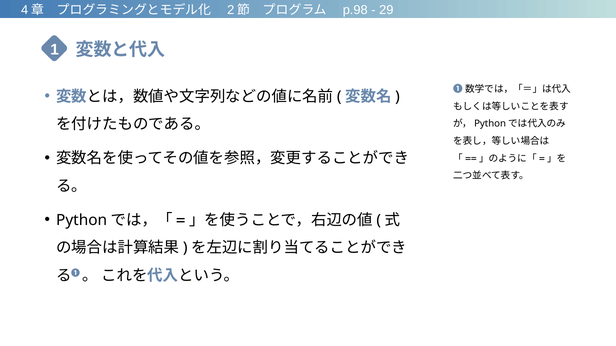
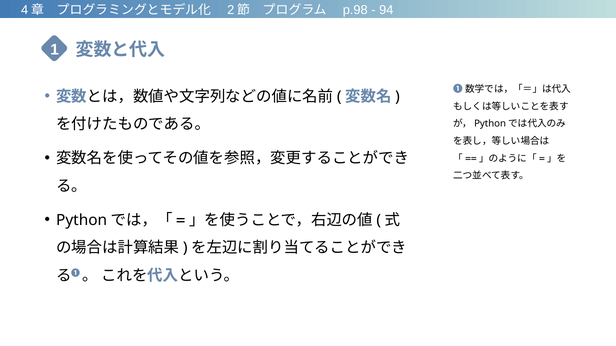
29: 29 -> 94 (386, 10)
